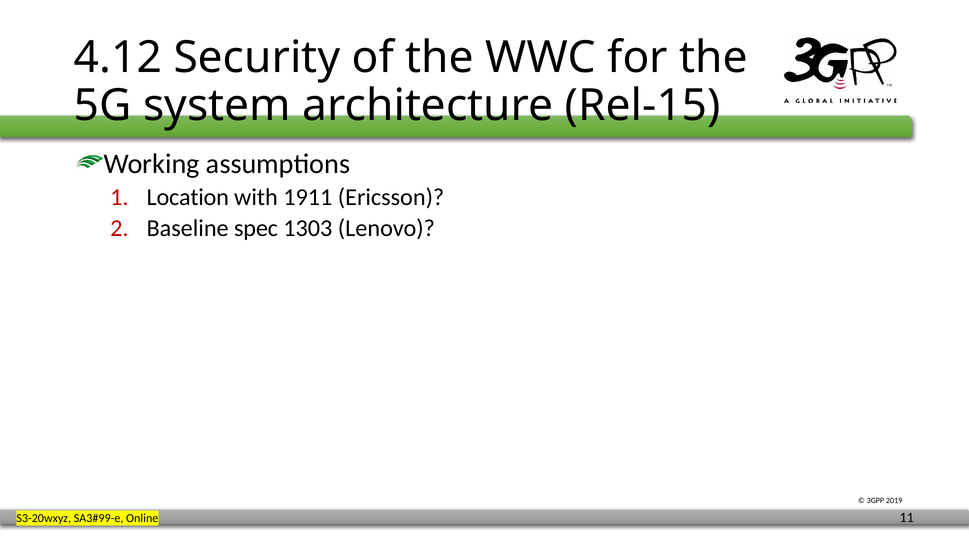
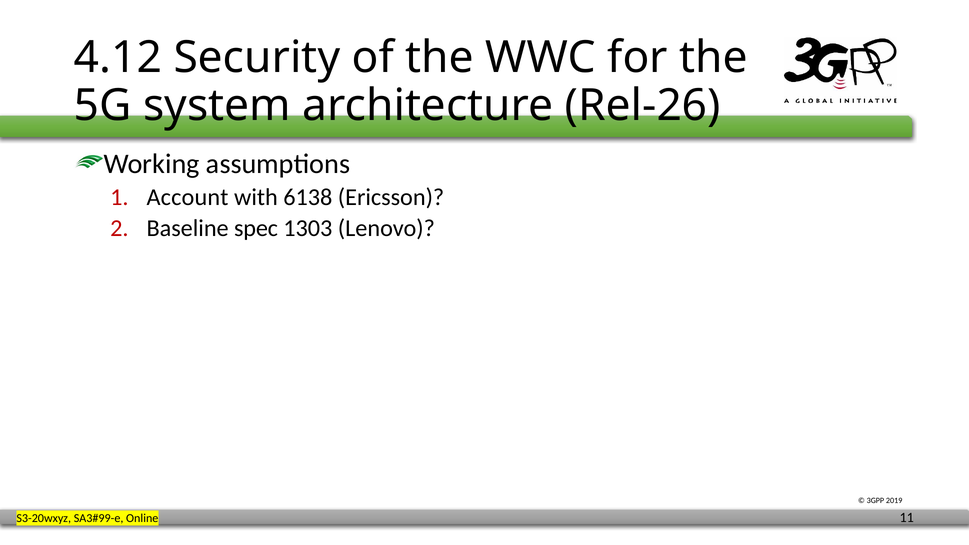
Rel-15: Rel-15 -> Rel-26 (643, 105)
Location: Location -> Account (188, 197)
1911: 1911 -> 6138 (308, 197)
